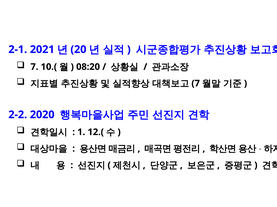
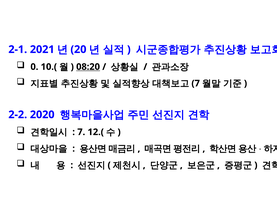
7: 7 -> 0 (34, 67)
08:20 underline: none -> present (88, 67)
1: 1 -> 7 (81, 133)
